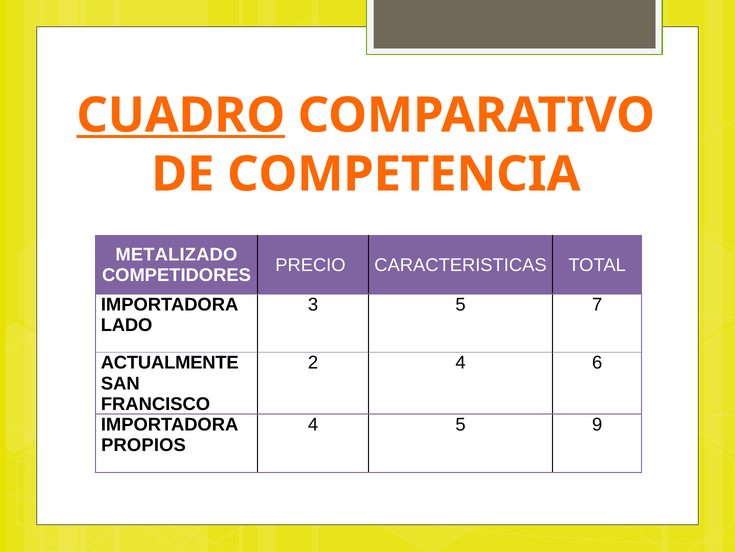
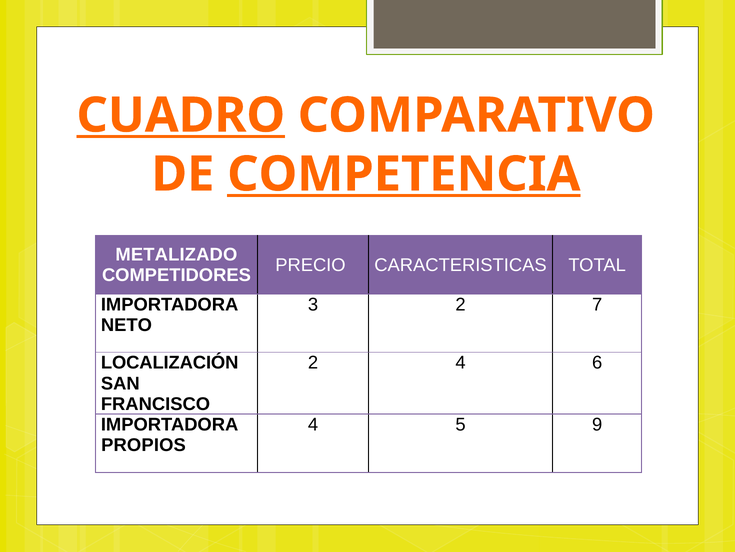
COMPETENCIA underline: none -> present (404, 174)
3 5: 5 -> 2 (461, 304)
LADO: LADO -> NETO (126, 325)
ACTUALMENTE: ACTUALMENTE -> LOCALIZACIÓN (170, 362)
